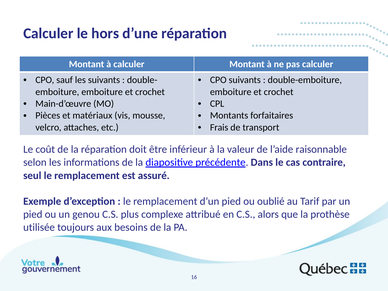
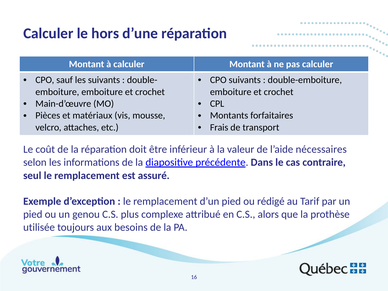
raisonnable: raisonnable -> nécessaires (321, 149)
oublié: oublié -> rédigé (271, 201)
